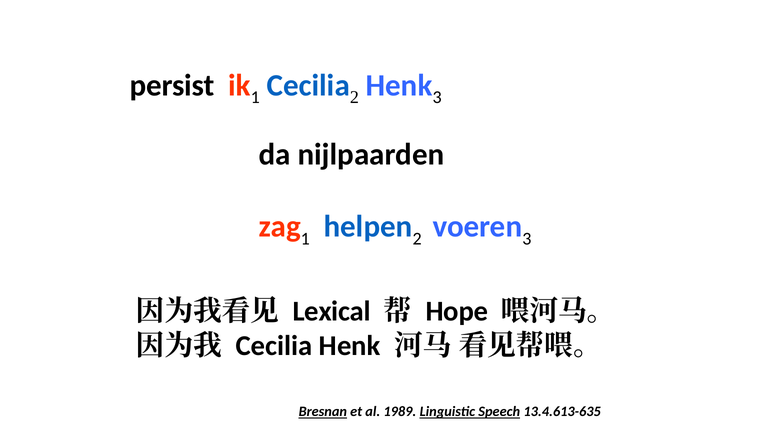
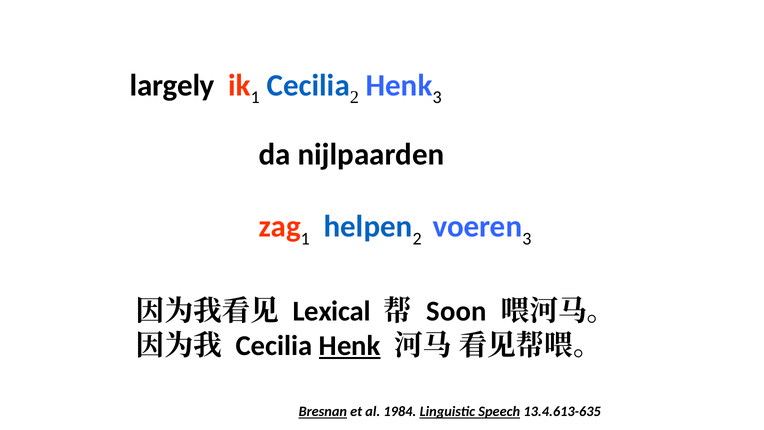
persist: persist -> largely (172, 85)
Hope: Hope -> Soon (457, 311)
Henk underline: none -> present (350, 346)
1989: 1989 -> 1984 (400, 412)
